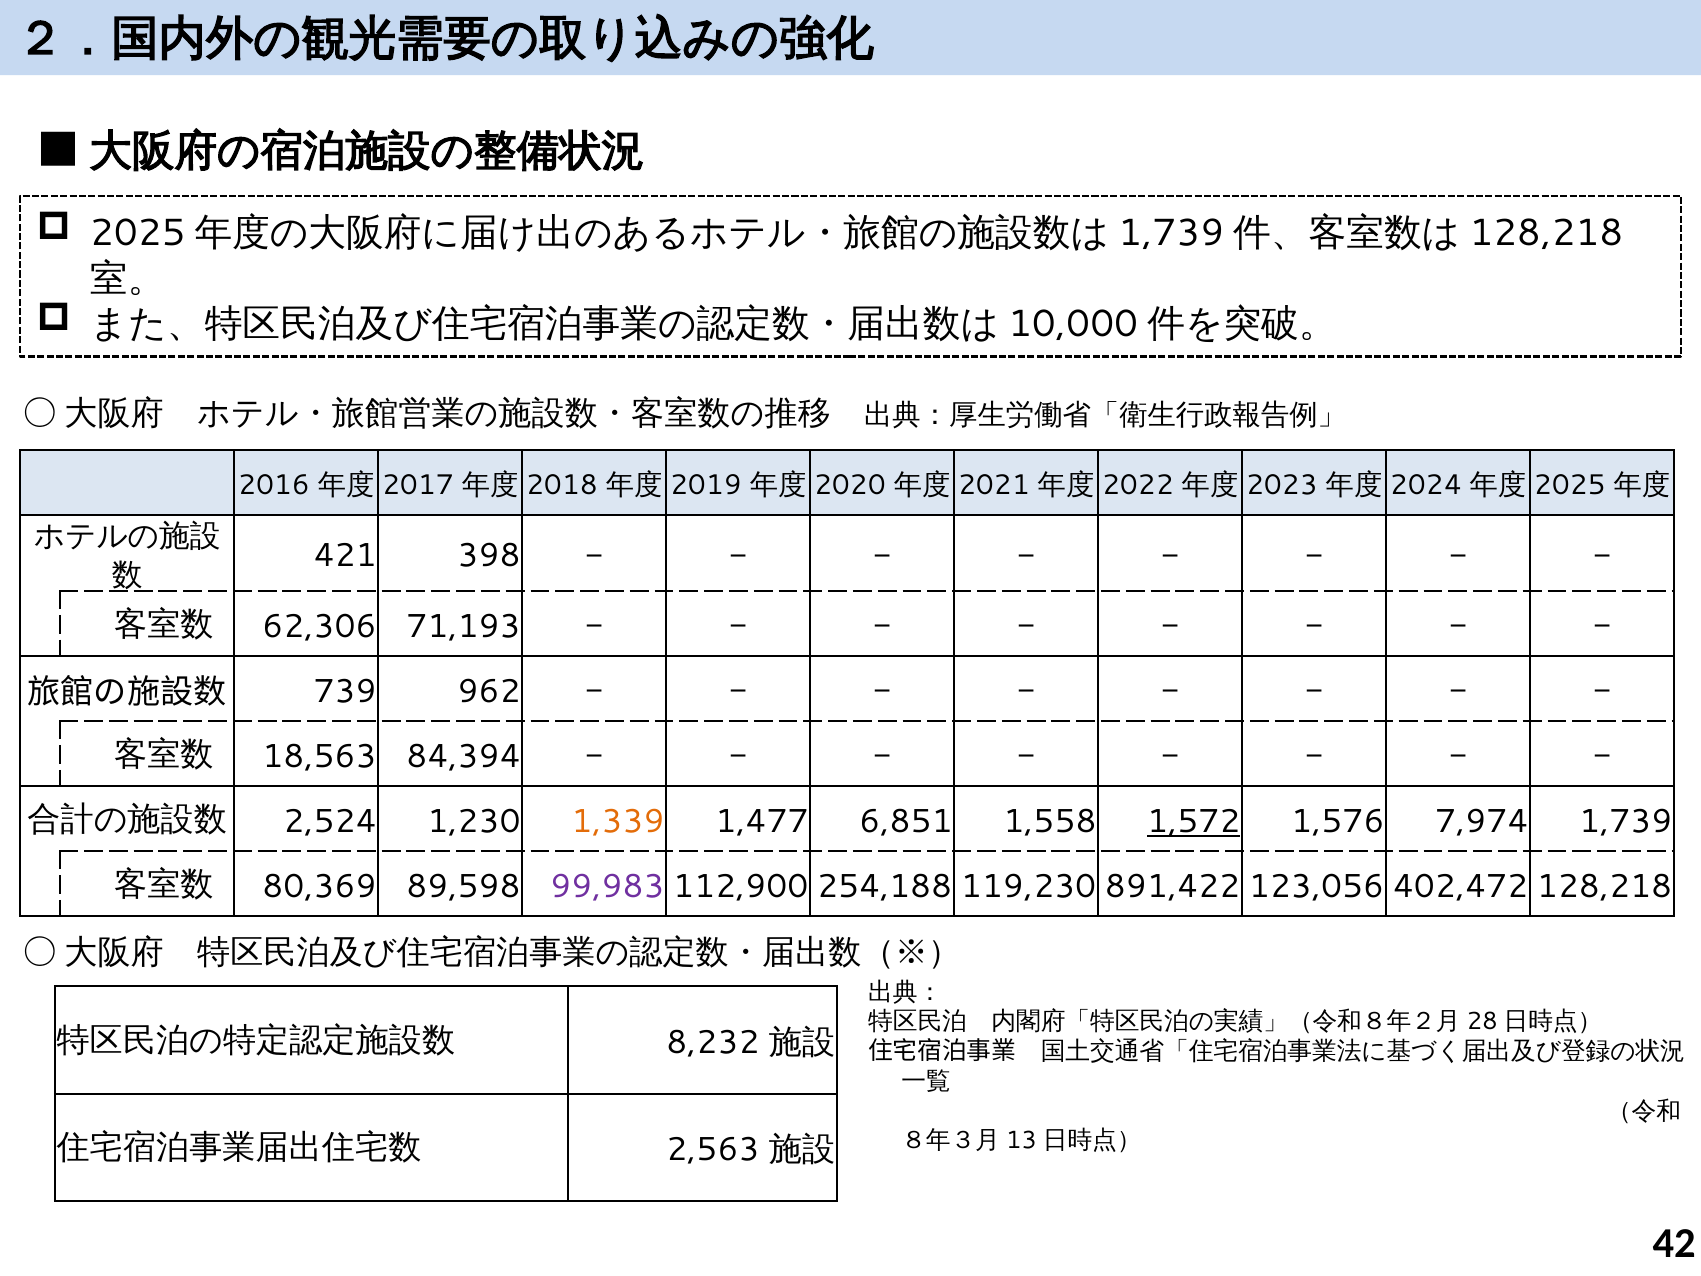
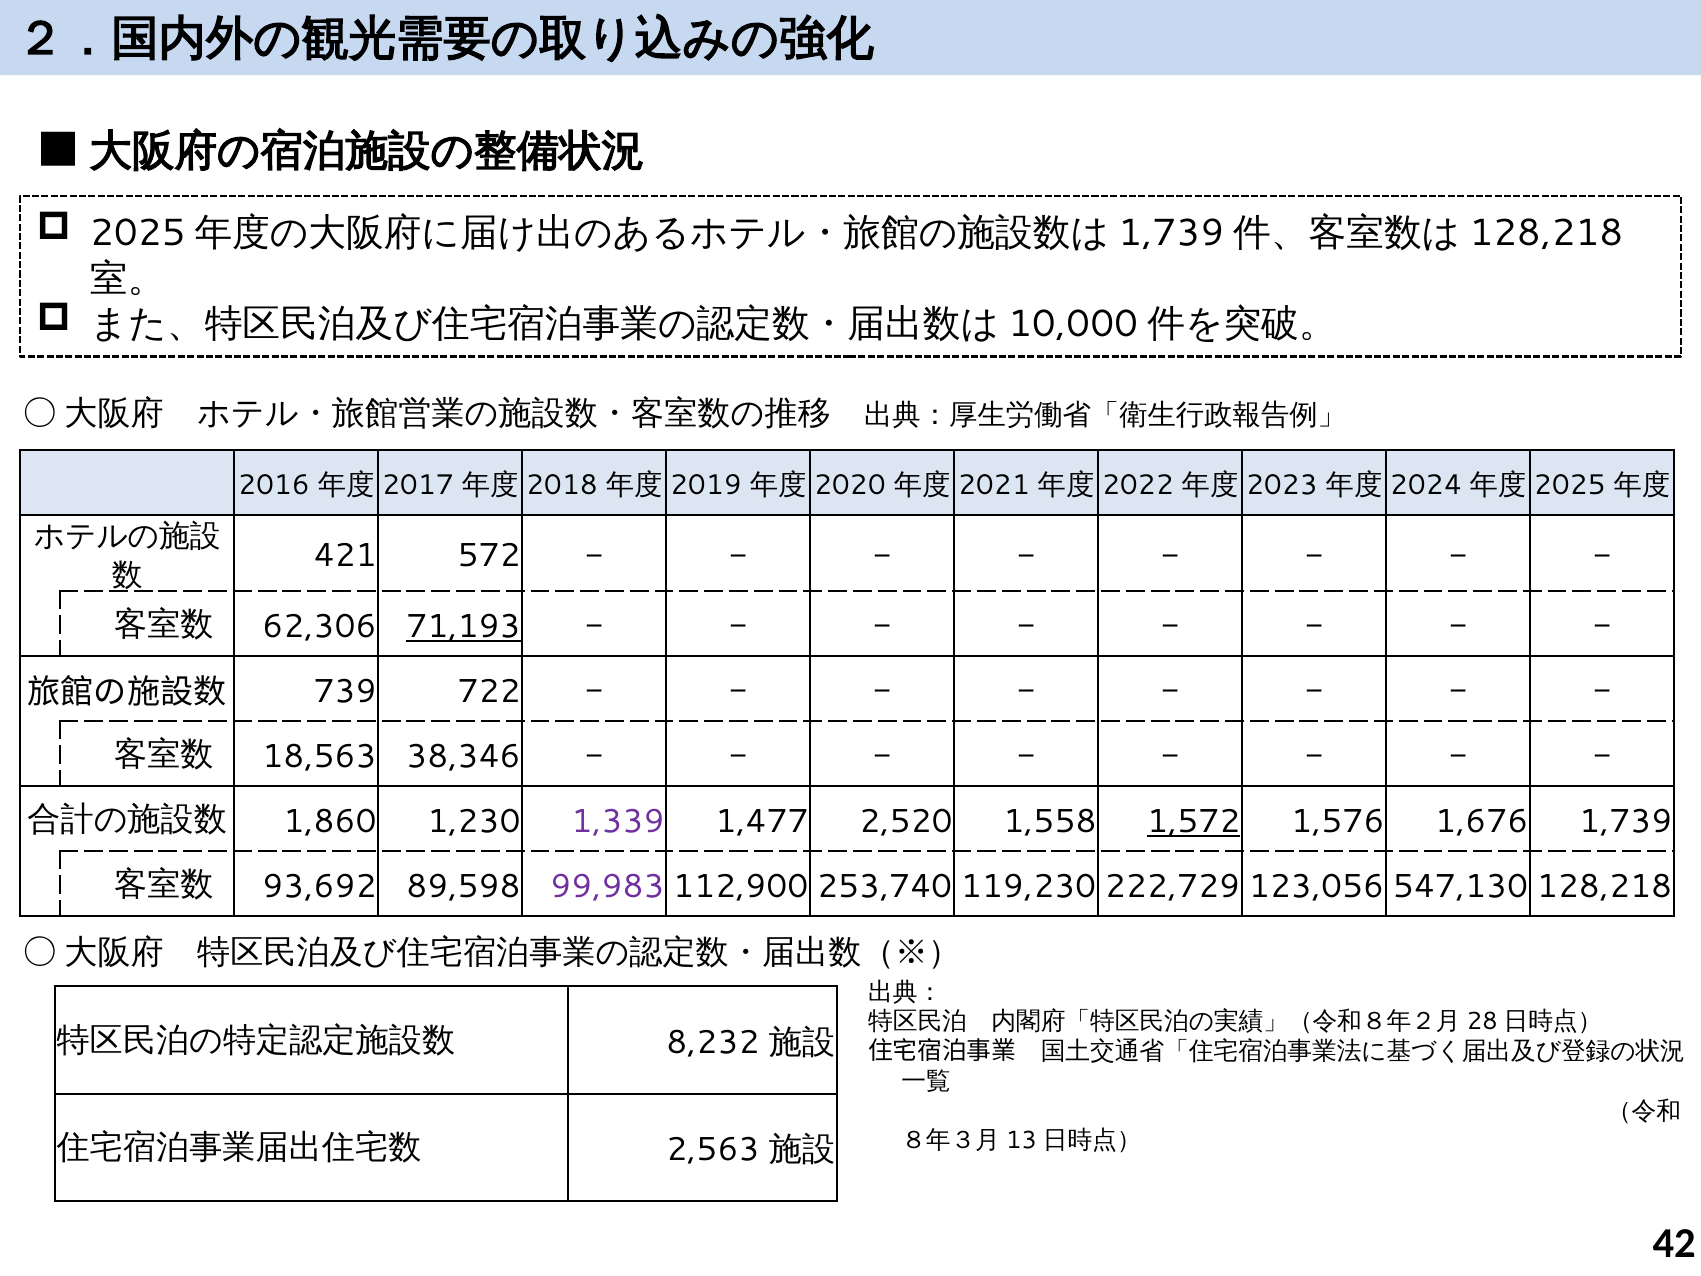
398: 398 -> 572 (489, 556)
71,193 underline: none -> present (463, 626)
962: 962 -> 722 (489, 691)
84,394: 84,394 -> 38,346 (463, 756)
2,524: 2,524 -> 1,860 (330, 821)
1,339 colour: orange -> purple (618, 821)
6,851: 6,851 -> 2,520 (906, 821)
7,974: 7,974 -> 1,676 (1482, 821)
80,369: 80,369 -> 93,692 (319, 886)
254,188: 254,188 -> 253,740 (885, 886)
891,422: 891,422 -> 222,729 (1173, 886)
402,472: 402,472 -> 547,130 (1461, 886)
